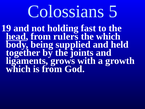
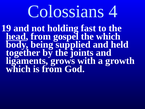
5: 5 -> 4 (113, 11)
rulers: rulers -> gospel (66, 36)
